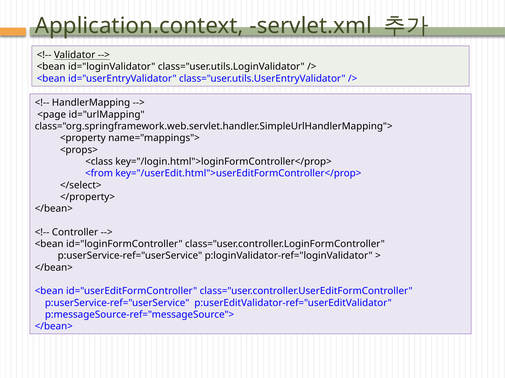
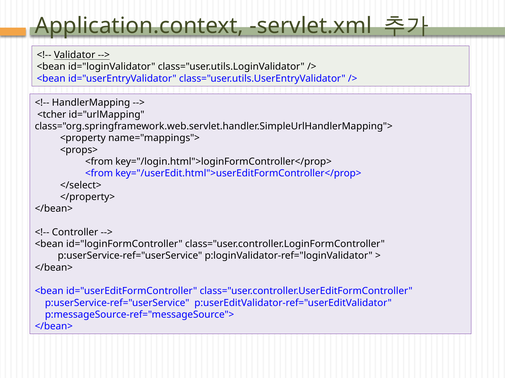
<page: <page -> <tcher (52, 115)
<class: <class -> <from (99, 162)
